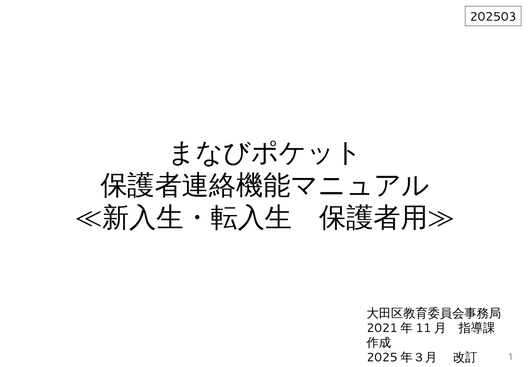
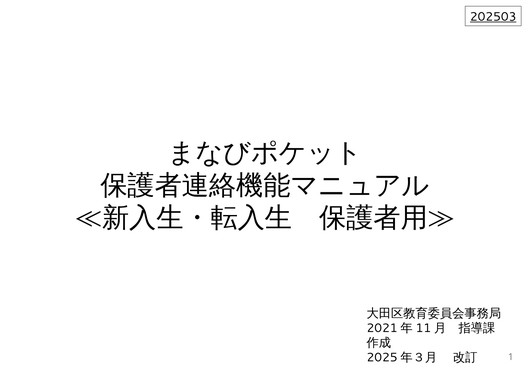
202503 underline: none -> present (493, 17)
